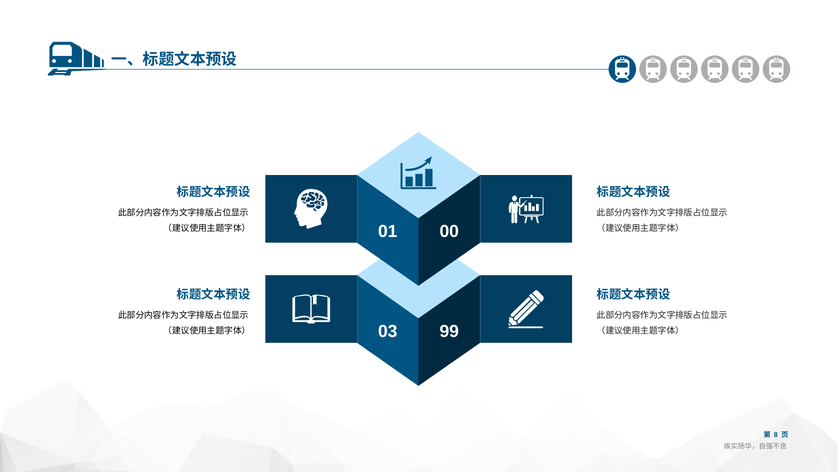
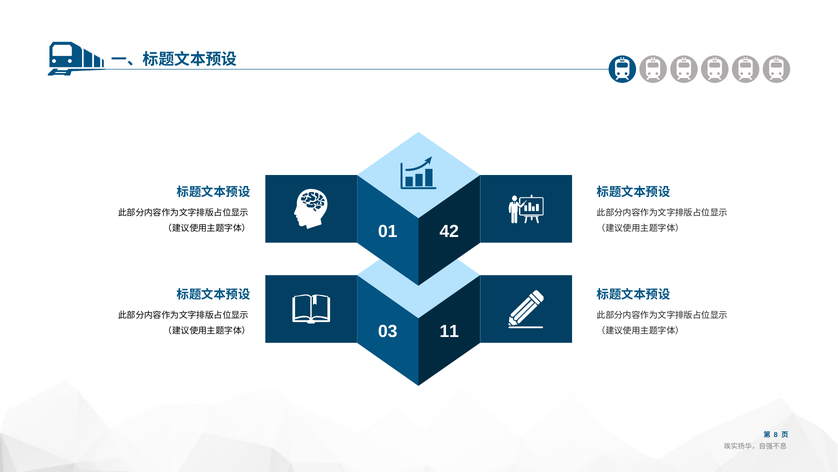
00: 00 -> 42 (449, 231)
99: 99 -> 11 (449, 331)
